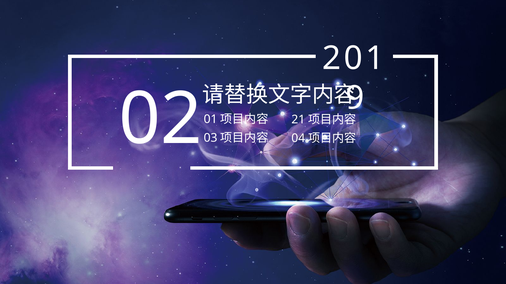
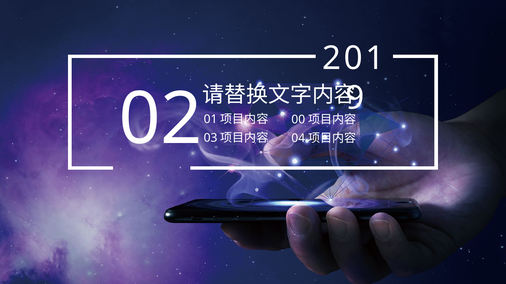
21: 21 -> 00 (298, 120)
